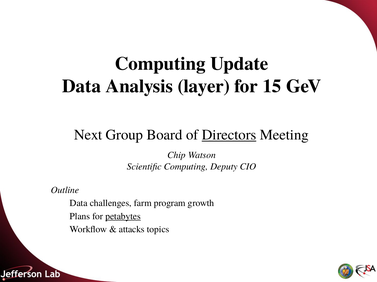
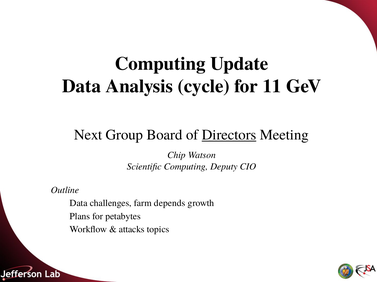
layer: layer -> cycle (204, 86)
15: 15 -> 11 (272, 86)
program: program -> depends (170, 204)
petabytes underline: present -> none (123, 217)
